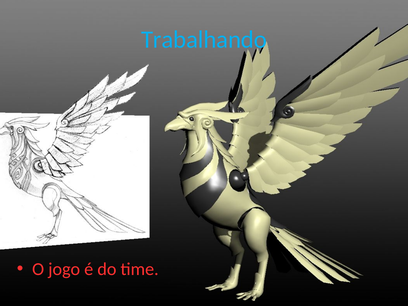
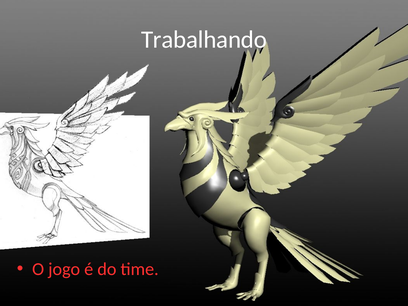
Trabalhando colour: light blue -> white (204, 39)
